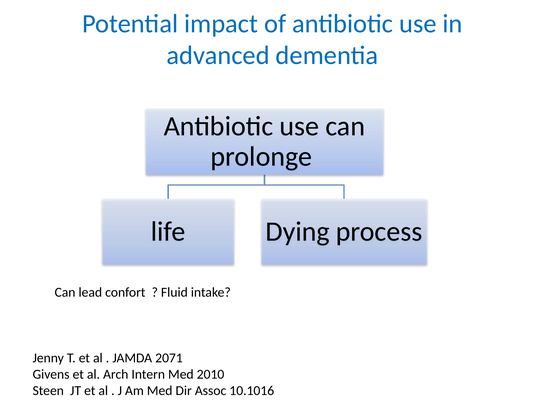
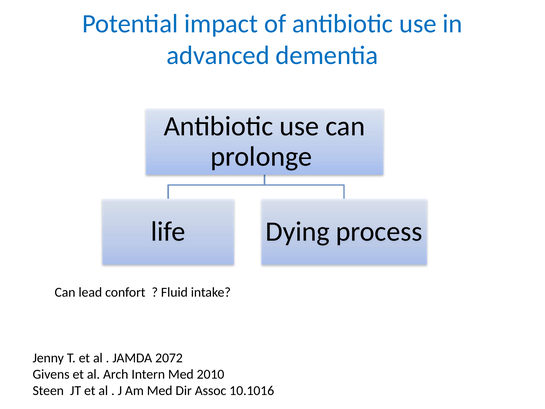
2071: 2071 -> 2072 (169, 358)
